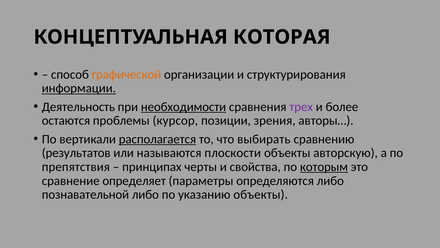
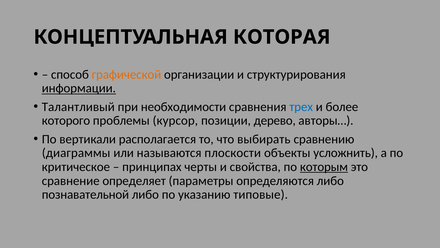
Деятельность: Деятельность -> Талантливый (78, 107)
необходимости underline: present -> none (184, 107)
трех colour: purple -> blue (301, 107)
остаются: остаются -> которого (66, 120)
зрения: зрения -> дерево (275, 120)
располагается underline: present -> none (157, 139)
результатов: результатов -> диаграммы (76, 153)
авторскую: авторскую -> усложнить (346, 153)
препятствия: препятствия -> критическое (76, 167)
указанию объекты: объекты -> типовые (261, 194)
